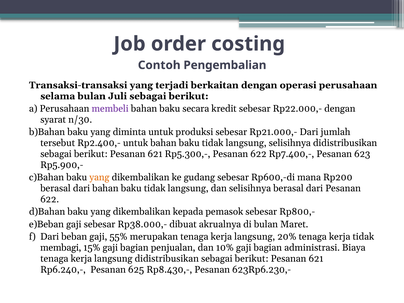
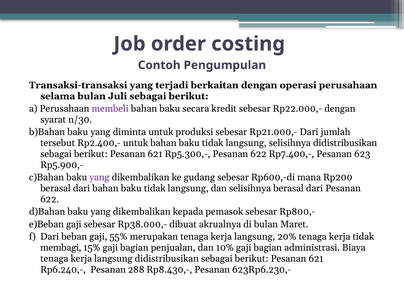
Pengembalian: Pengembalian -> Pengumpulan (225, 65)
yang colour: orange -> purple (99, 177)
625: 625 -> 288 (136, 270)
